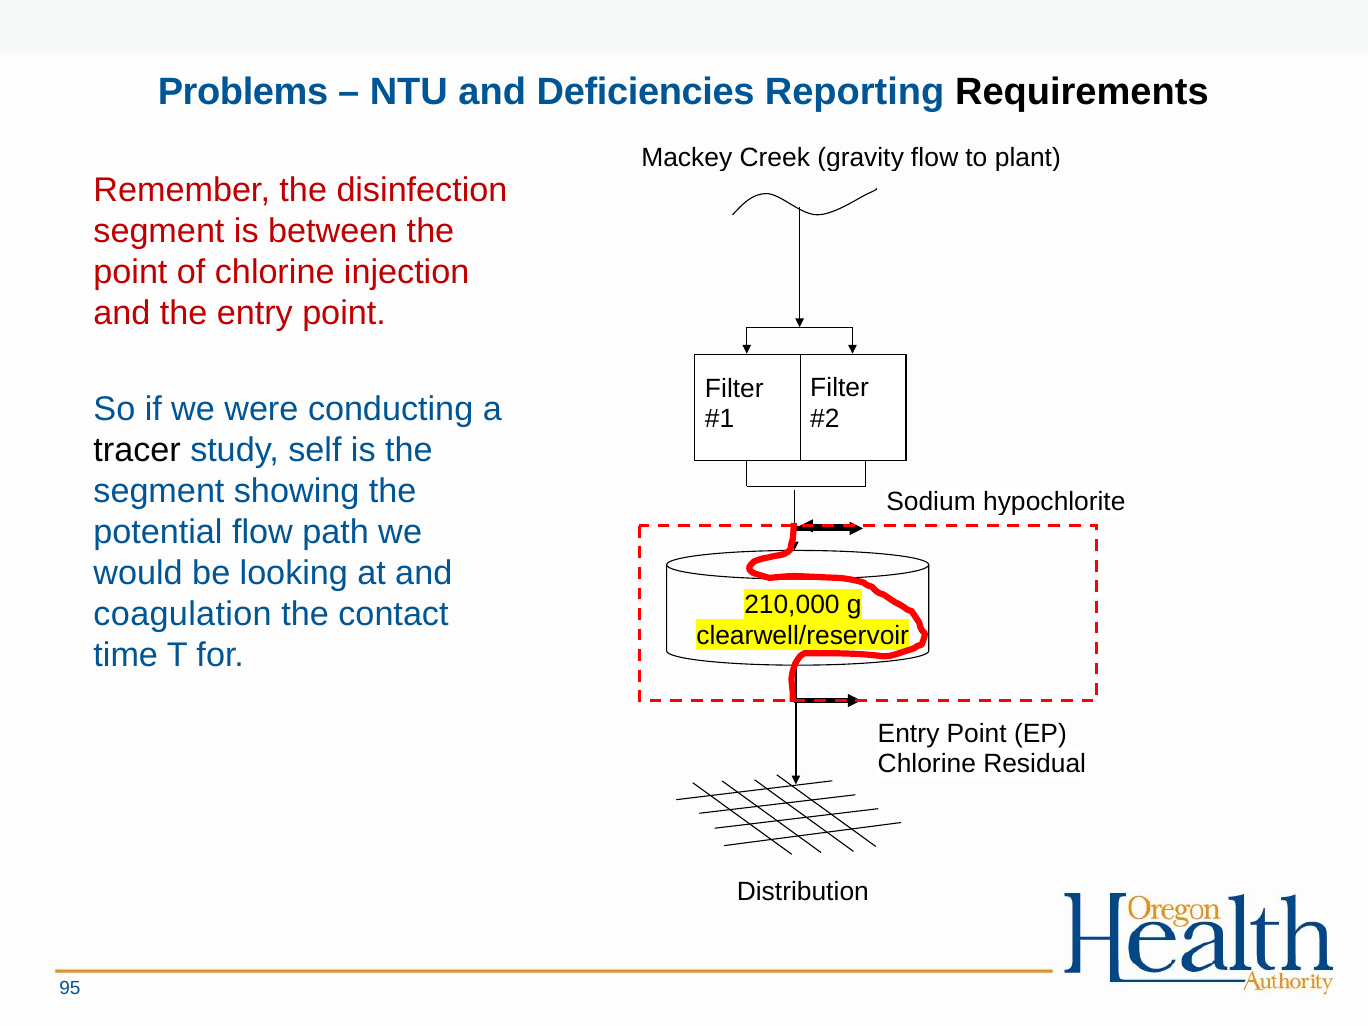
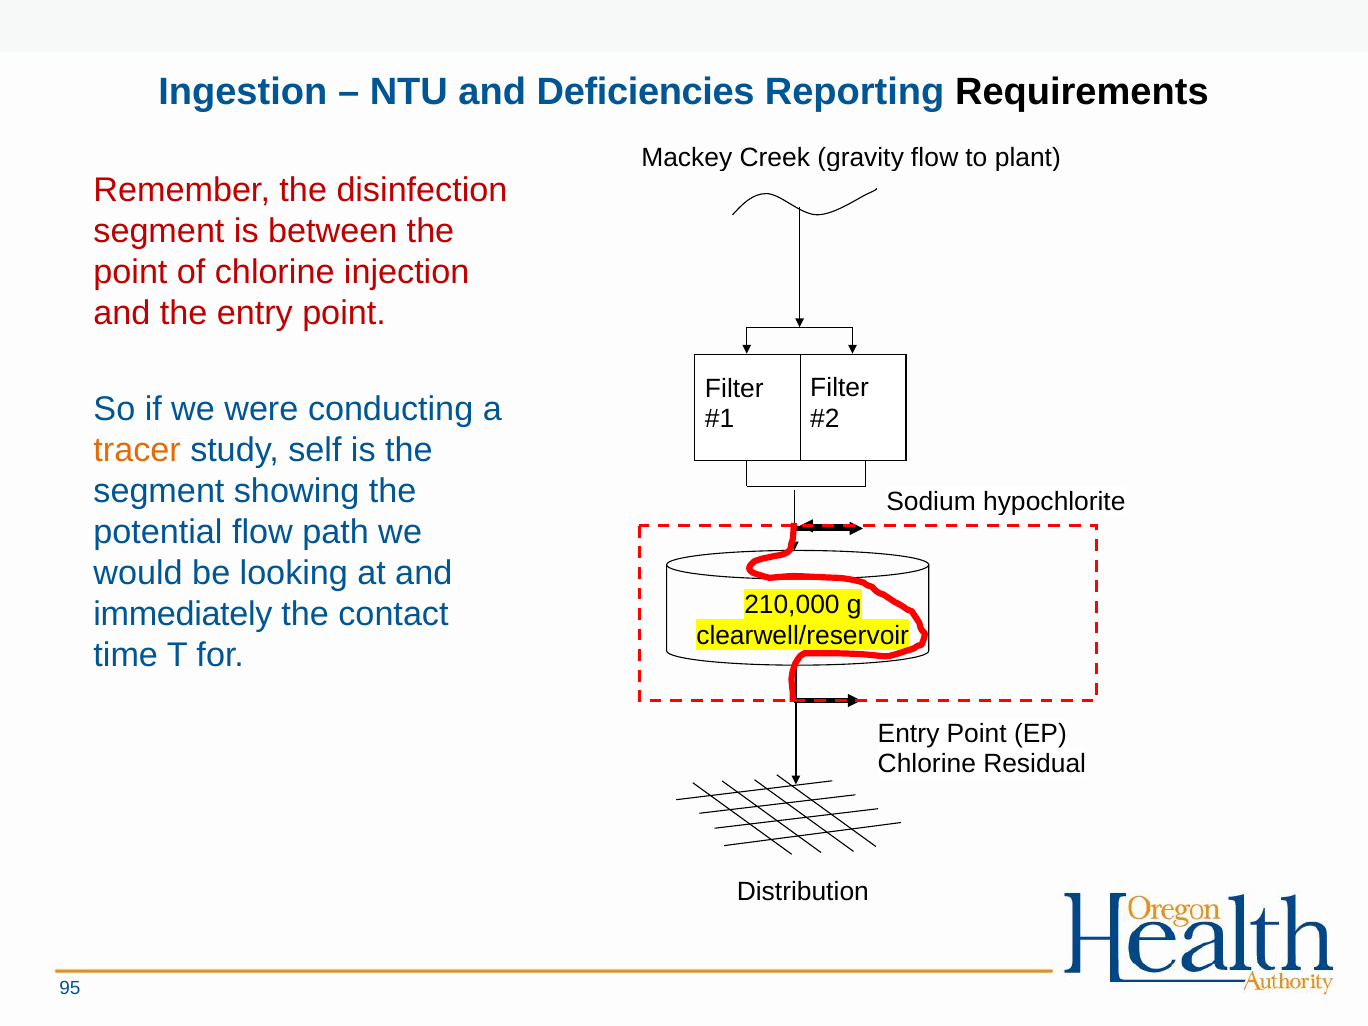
Problems: Problems -> Ingestion (243, 92)
tracer colour: black -> orange (137, 450)
coagulation: coagulation -> immediately (183, 615)
